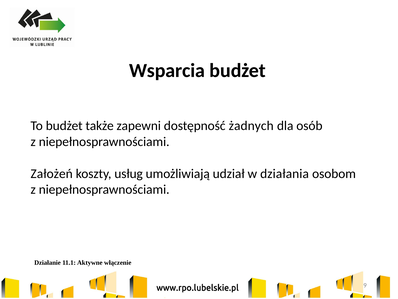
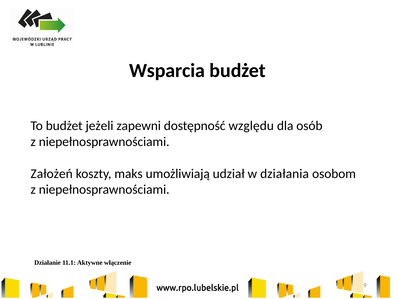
także: także -> jeżeli (100, 126)
żadnych: żadnych -> względu (251, 126)
usług: usług -> maks (129, 173)
